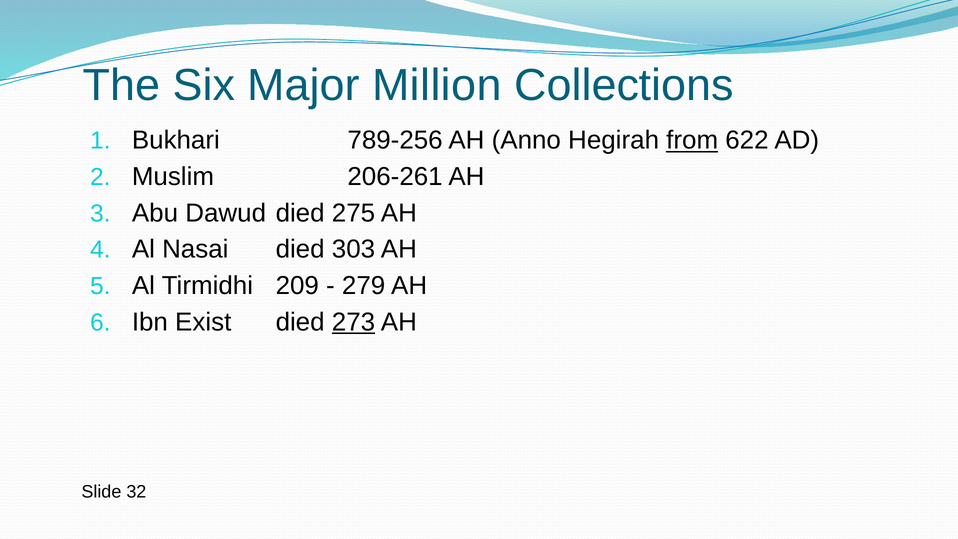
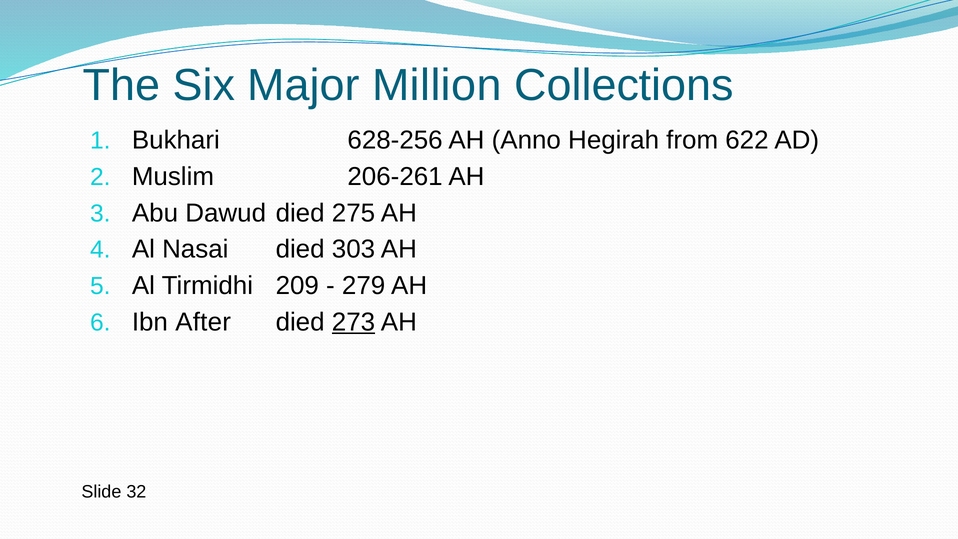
789-256: 789-256 -> 628-256 (395, 140)
from underline: present -> none (692, 140)
Exist: Exist -> After (203, 322)
